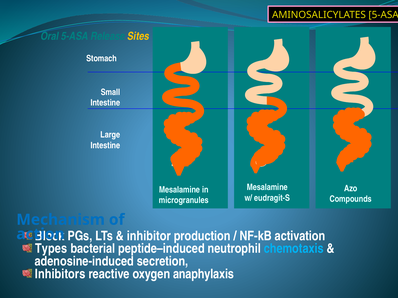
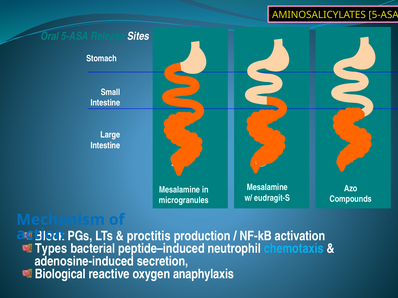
Sites colour: yellow -> white (138, 36)
inhibitor: inhibitor -> proctitis (149, 236)
Inhibitors: Inhibitors -> Biological (60, 274)
